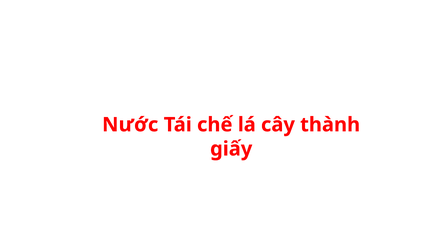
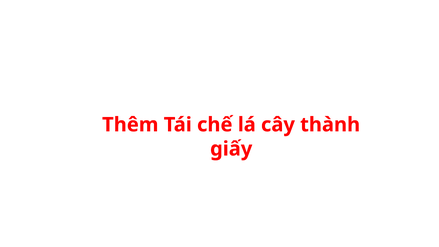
Nước: Nước -> Thêm (130, 125)
